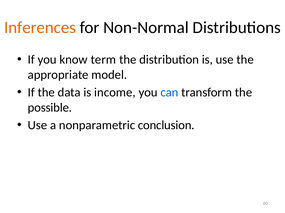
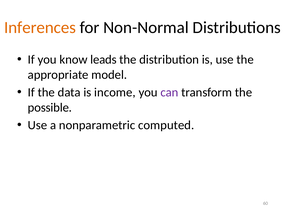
term: term -> leads (103, 60)
can colour: blue -> purple (169, 93)
conclusion: conclusion -> computed (166, 126)
